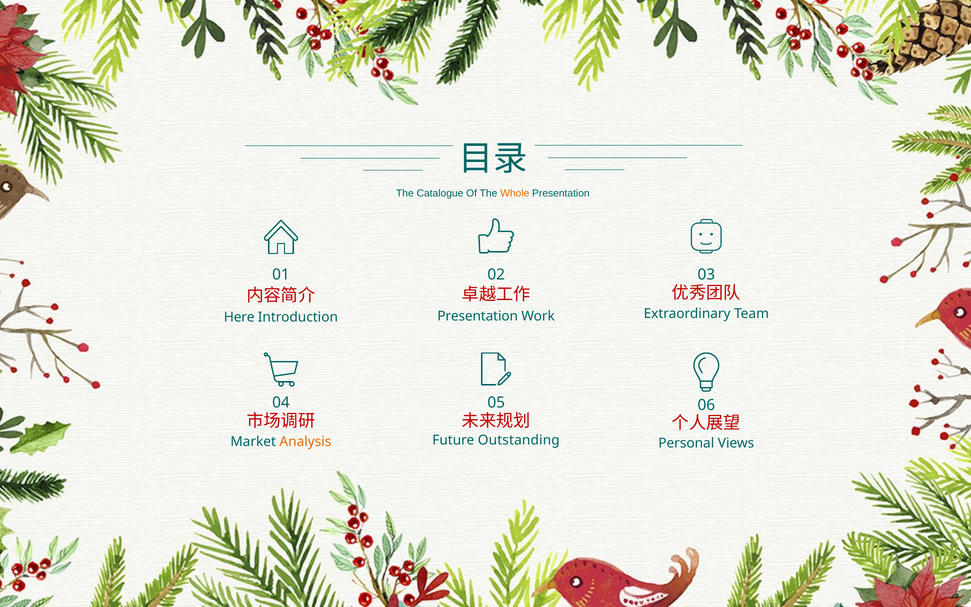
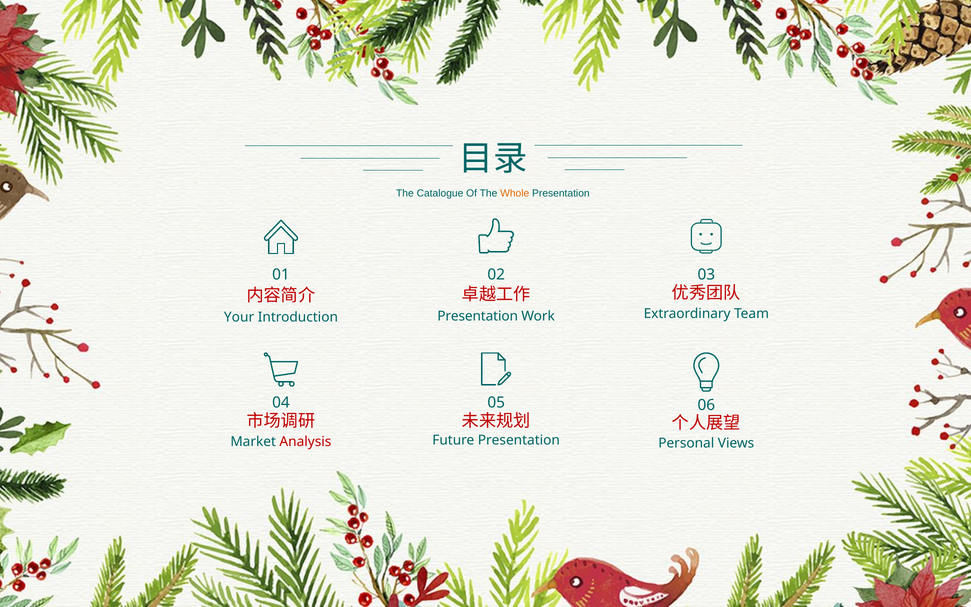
Here: Here -> Your (239, 317)
Future Outstanding: Outstanding -> Presentation (519, 440)
Analysis colour: orange -> red (305, 442)
